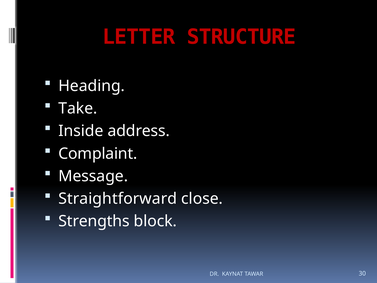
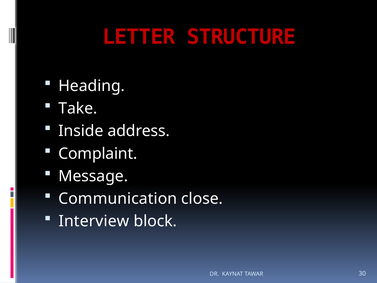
Straightforward: Straightforward -> Communication (118, 198)
Strengths: Strengths -> Interview (94, 221)
